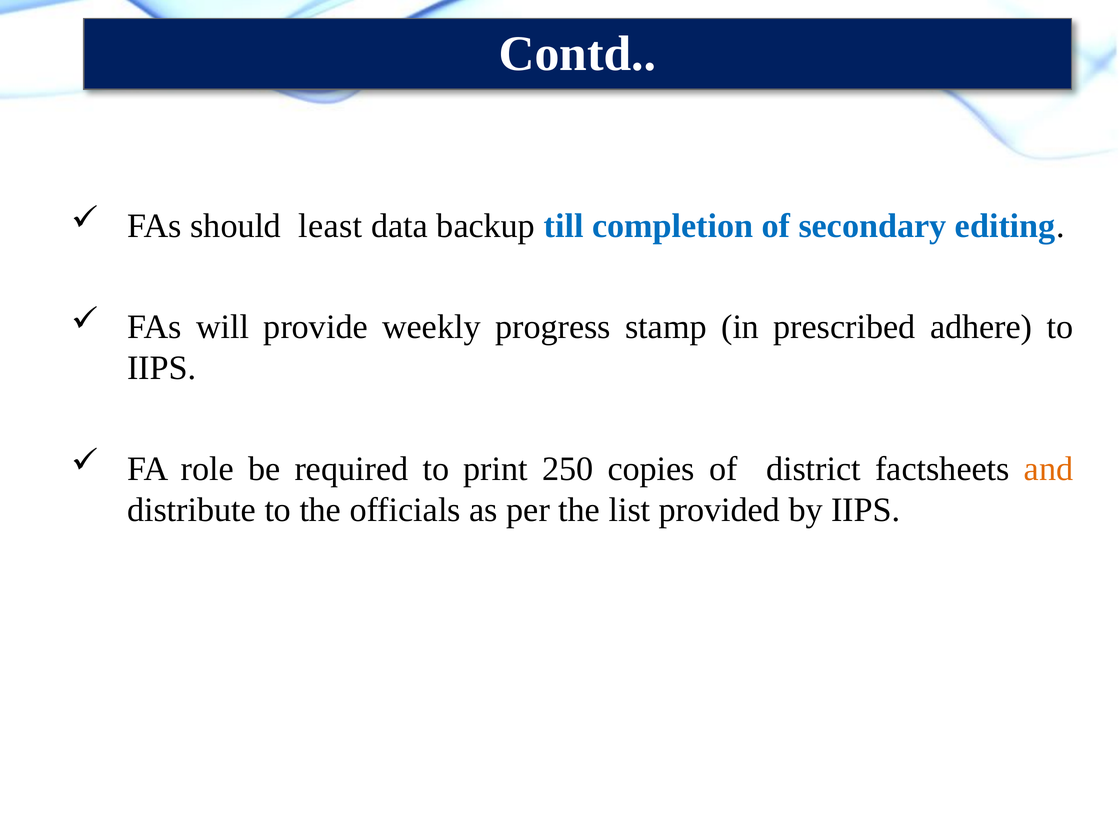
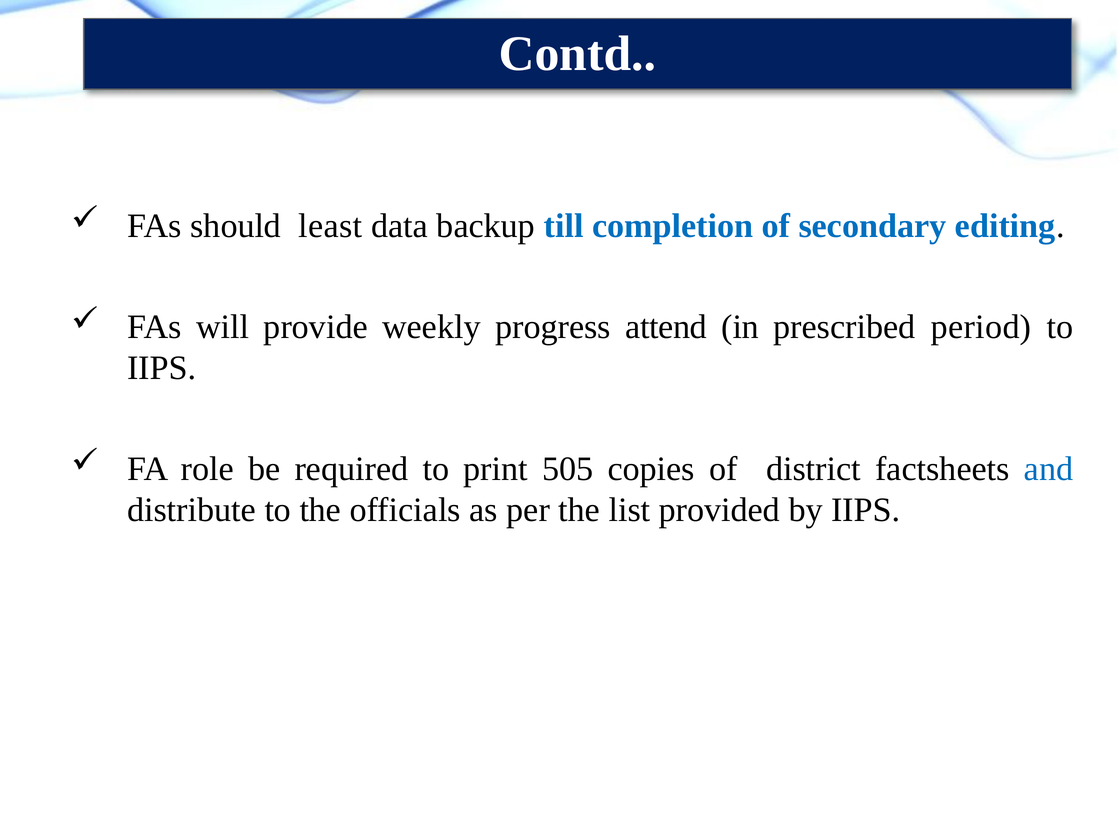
stamp: stamp -> attend (666, 327)
adhere: adhere -> period (981, 327)
250: 250 -> 505 (568, 469)
and colour: orange -> blue (1049, 469)
